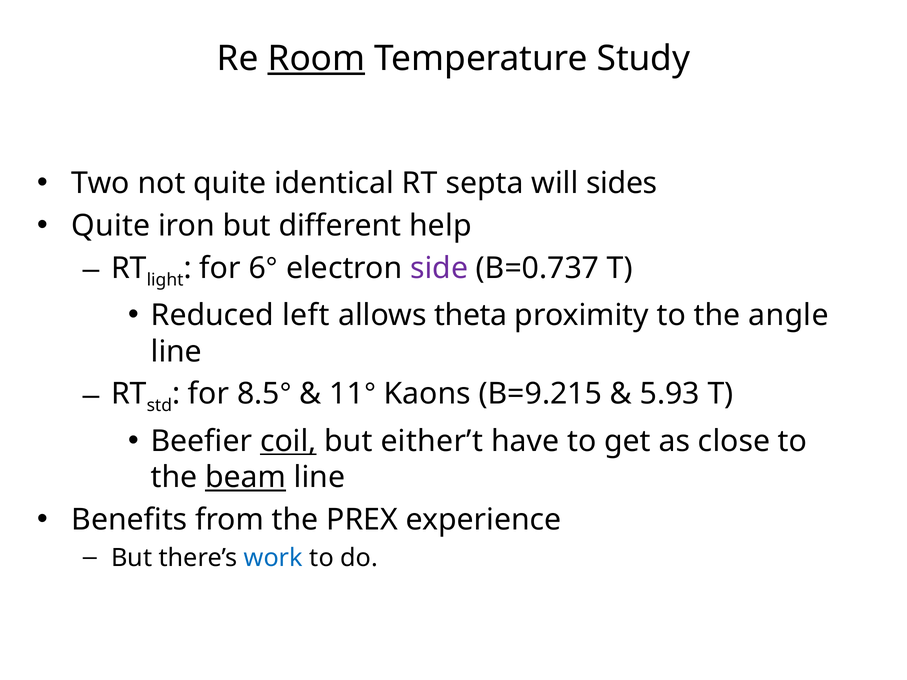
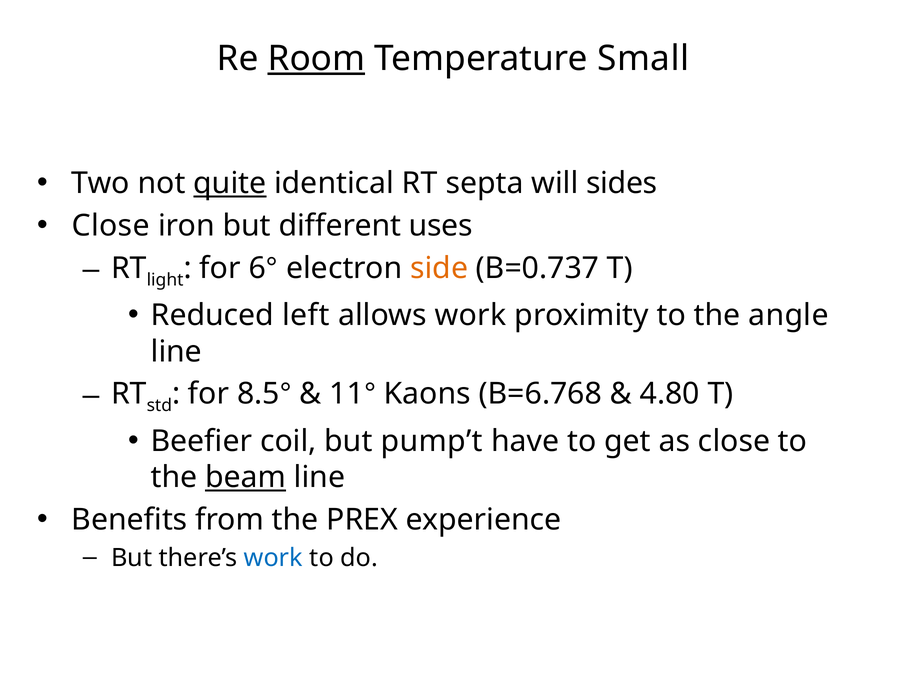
Study: Study -> Small (643, 59)
quite underline: none -> present (230, 184)
Quite: Quite -> Close (111, 226)
help: help -> uses (441, 226)
side colour: purple -> orange (439, 268)
allows theta: theta -> work (470, 315)
B=9.215: B=9.215 -> B=6.768 (540, 394)
5.93: 5.93 -> 4.80 (670, 394)
coil underline: present -> none (288, 441)
either’t: either’t -> pump’t (432, 441)
